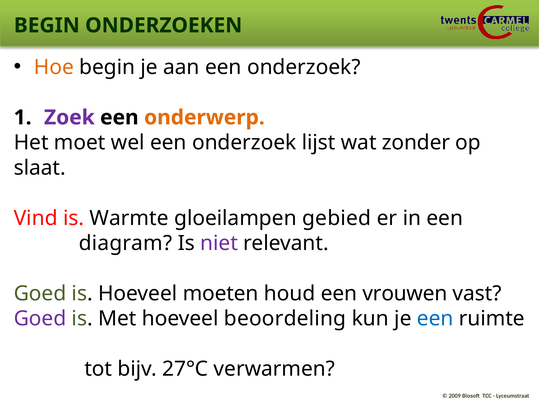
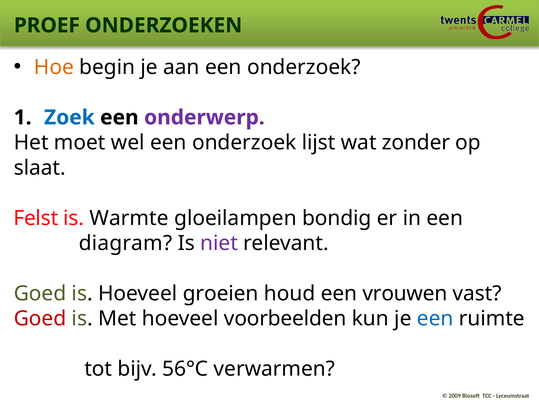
BEGIN: BEGIN -> PROEF (47, 25)
Zoek colour: purple -> blue (69, 118)
onderwerp colour: orange -> purple (204, 118)
Vind: Vind -> Felst (36, 218)
gebied: gebied -> bondig (337, 218)
moeten: moeten -> groeien (221, 294)
Goed colour: purple -> red (40, 319)
beoordeling: beoordeling -> voorbeelden (285, 319)
27°C: 27°C -> 56°C (185, 369)
